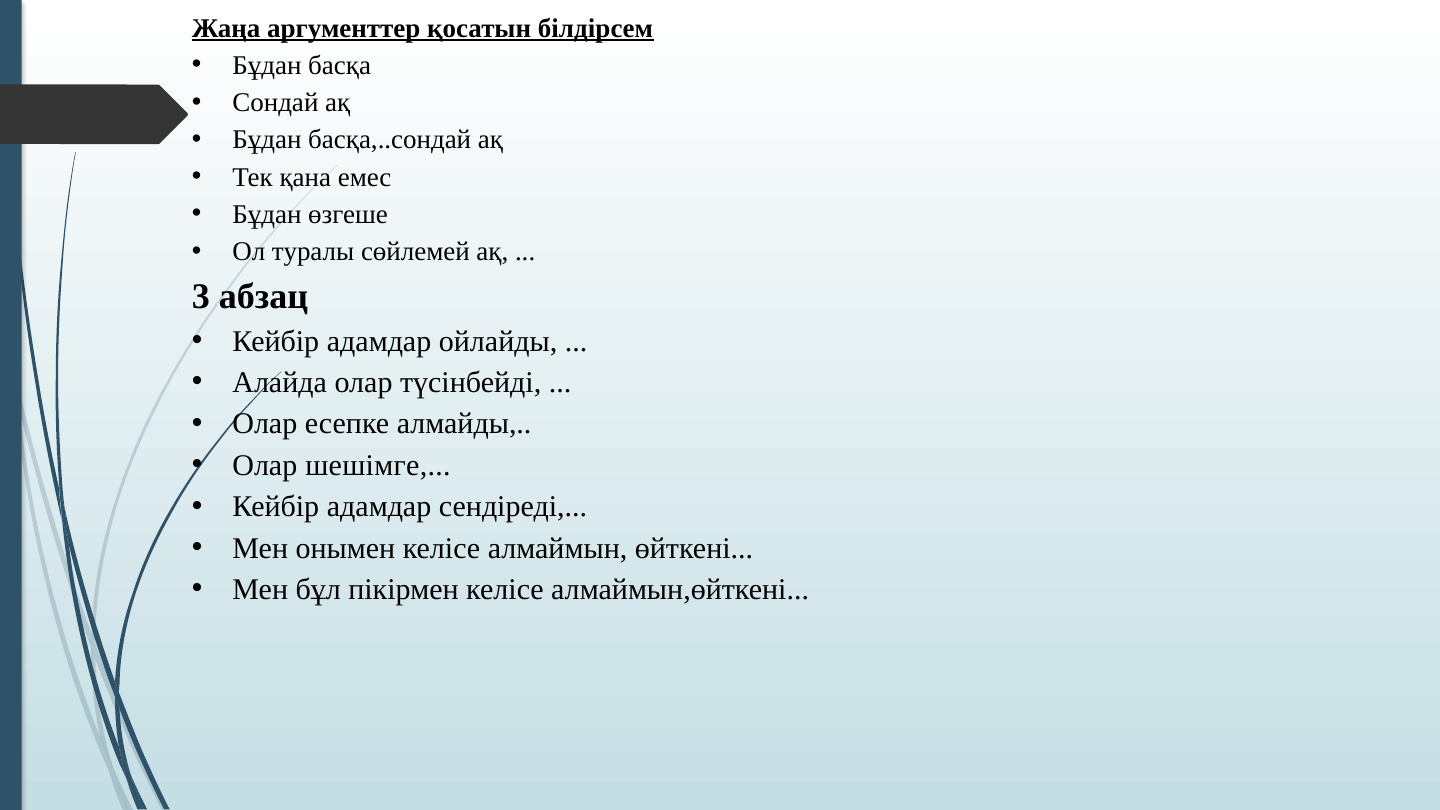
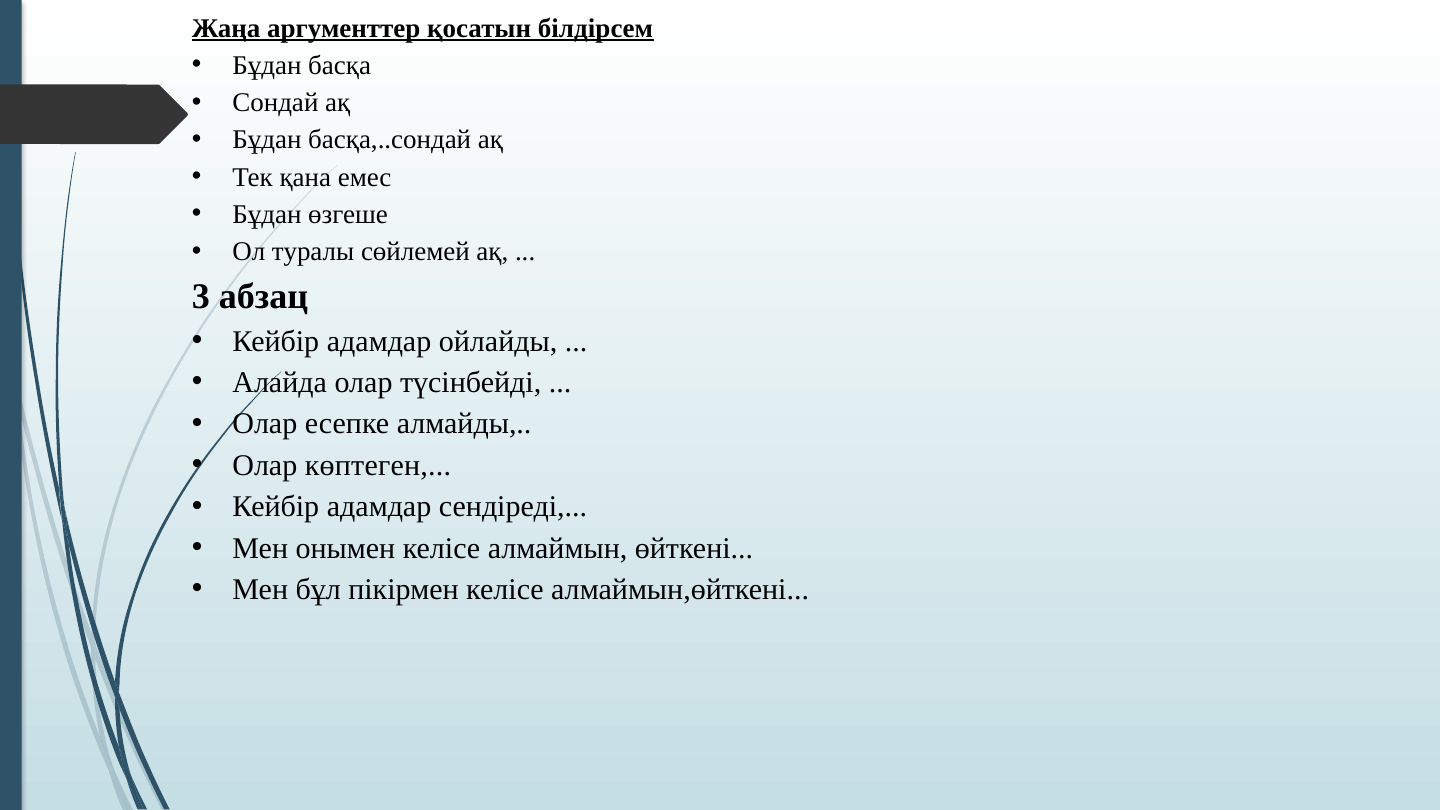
шешімге: шешімге -> көптеген (378, 465)
